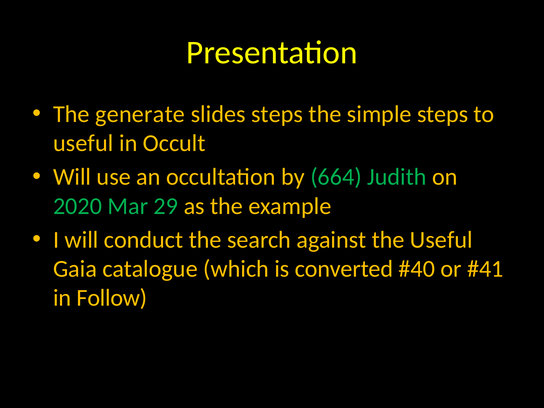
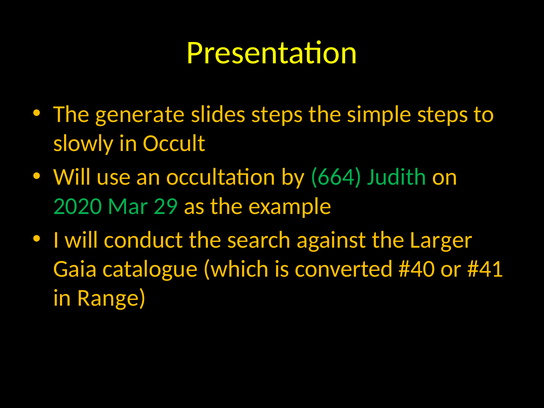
useful: useful -> slowly (83, 143)
the Useful: Useful -> Larger (441, 240)
Follow: Follow -> Range (112, 298)
